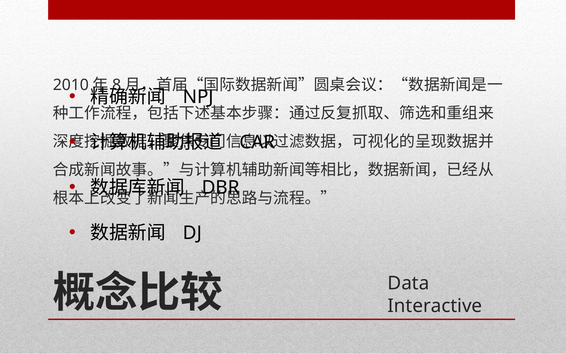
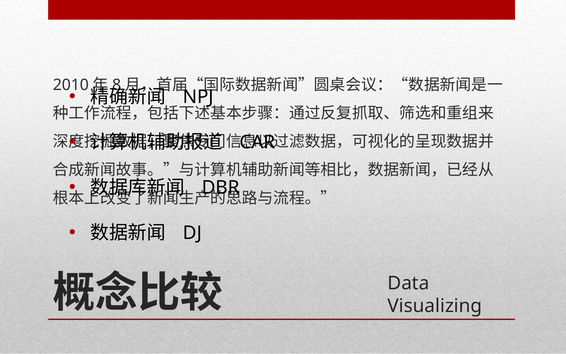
Interactive: Interactive -> Visualizing (435, 306)
